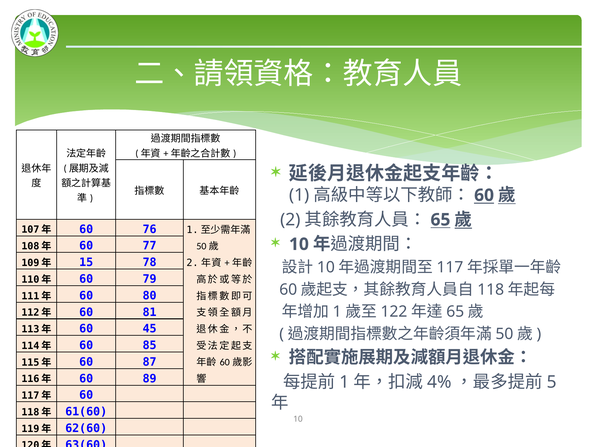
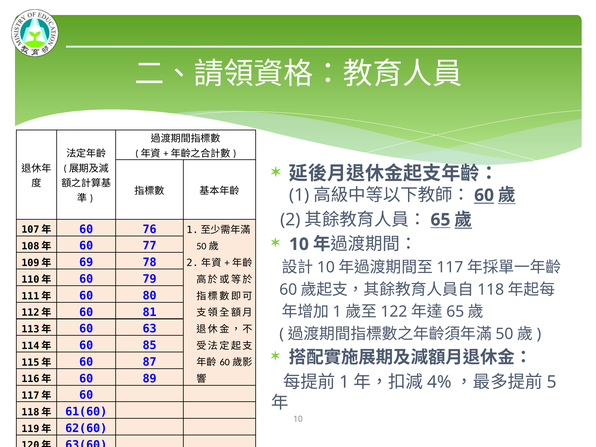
15: 15 -> 69 (86, 262)
45: 45 -> 63 (150, 329)
